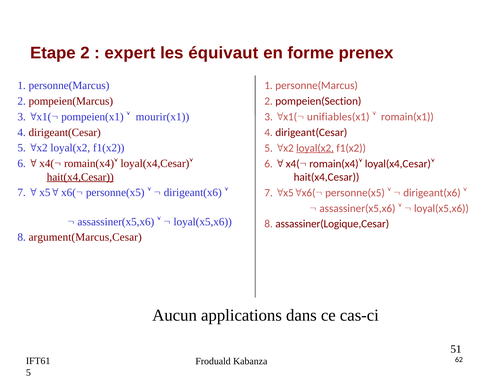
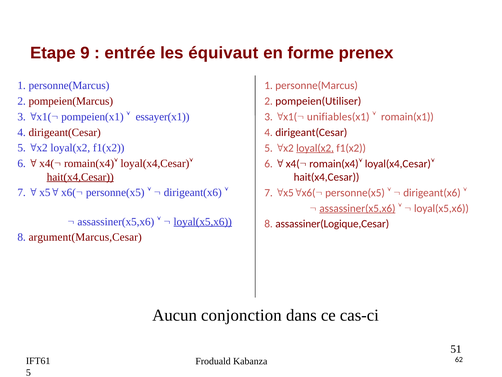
Etape 2: 2 -> 9 (85, 53)
expert: expert -> entrée (130, 53)
pompeien(Section: pompeien(Section -> pompeien(Utiliser (318, 101)
mourir(x1: mourir(x1 -> essayer(x1 (163, 117)
assassiner(x5,x6 underline: none -> present (357, 208)
loyal(x5,x6 underline: none -> present (203, 221)
applications: applications -> conjonction (241, 315)
